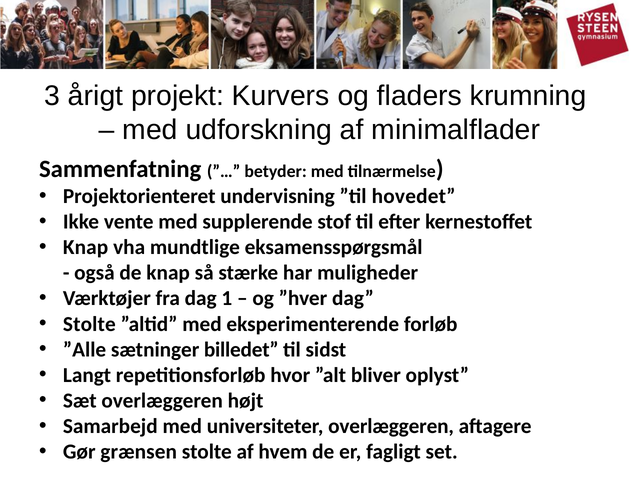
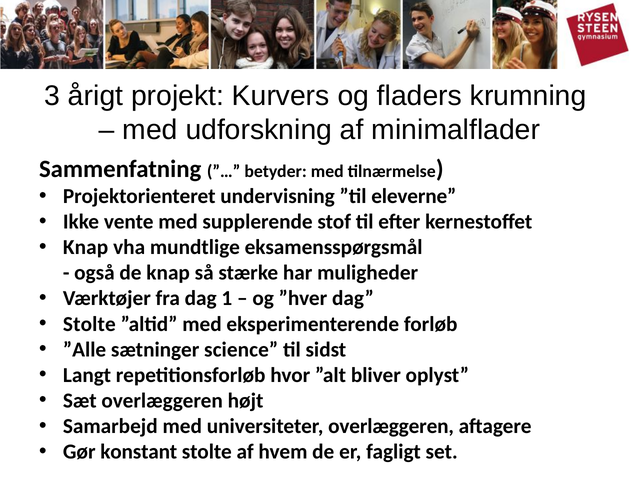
hovedet: hovedet -> eleverne (414, 196)
billedet: billedet -> science (241, 349)
grænsen: grænsen -> konstant (139, 451)
